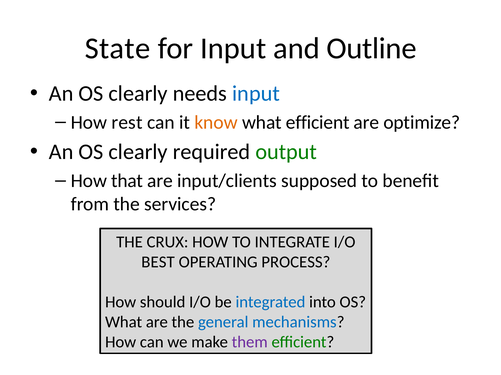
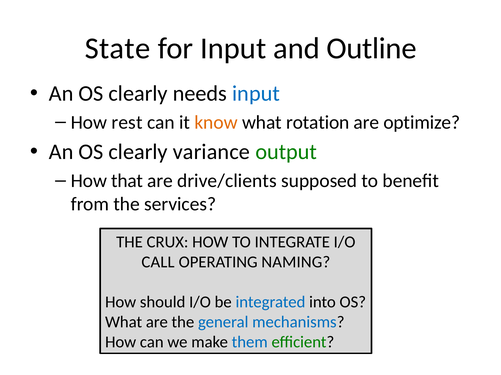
what efficient: efficient -> rotation (318, 123)
required: required -> variance (211, 152)
input/clients: input/clients -> drive/clients (227, 181)
BEST: BEST -> CALL (158, 263)
PROCESS: PROCESS -> NAMING (296, 263)
them colour: purple -> blue (250, 343)
